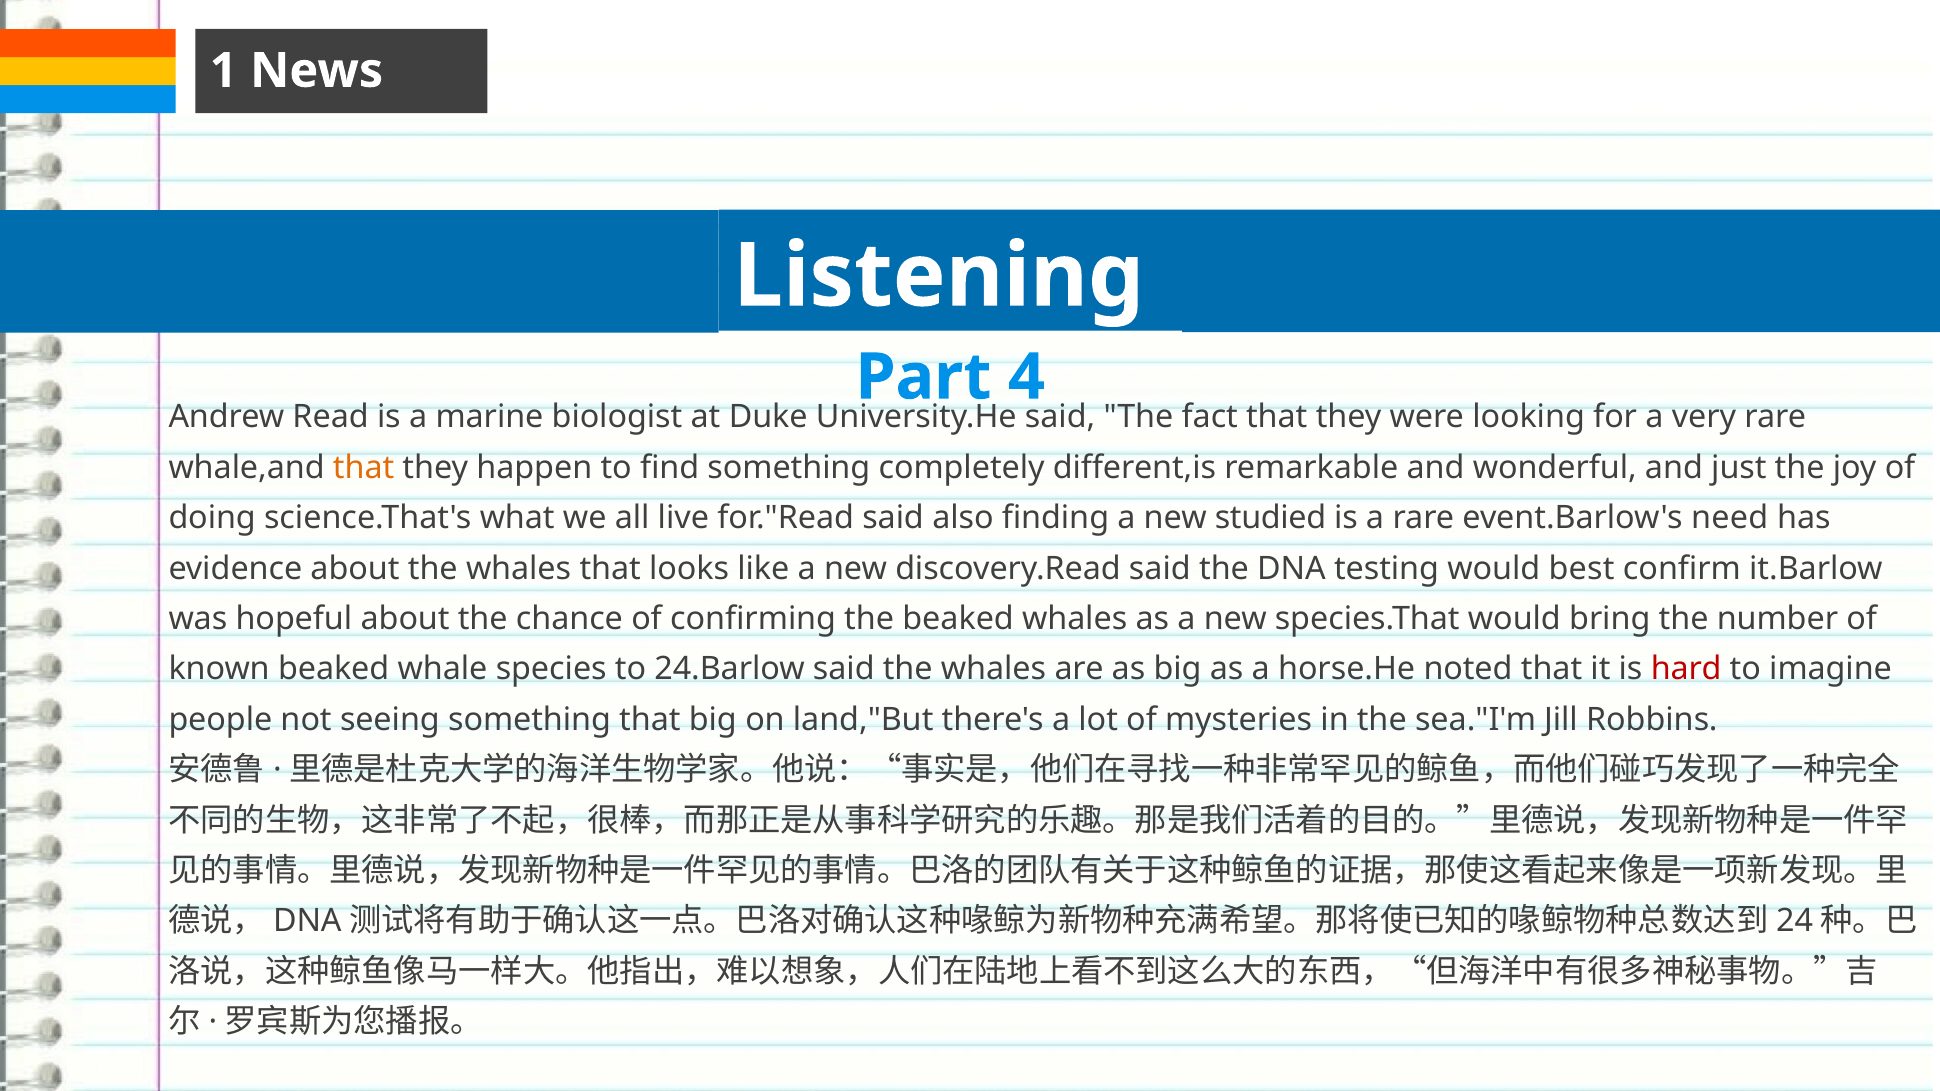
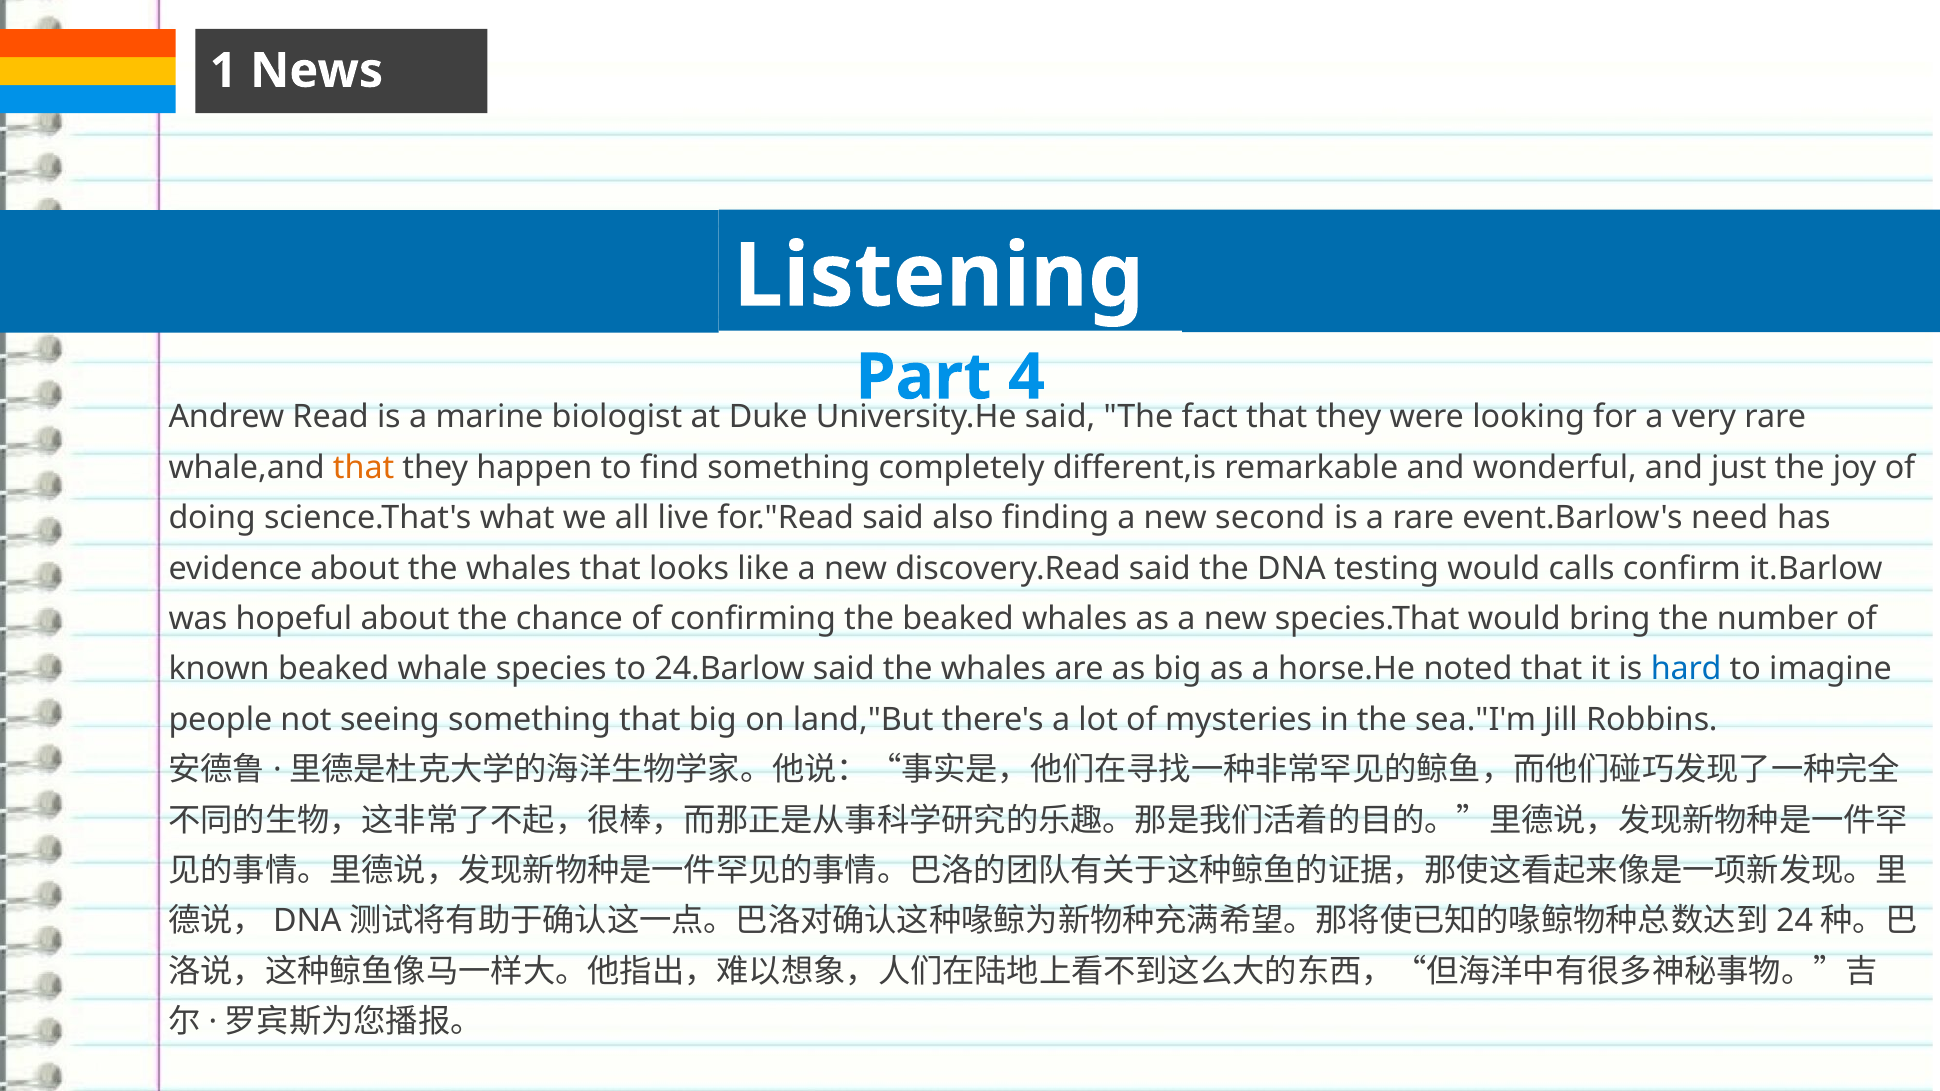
studied: studied -> second (1270, 518)
best: best -> calls (1582, 569)
hard colour: red -> blue (1686, 669)
